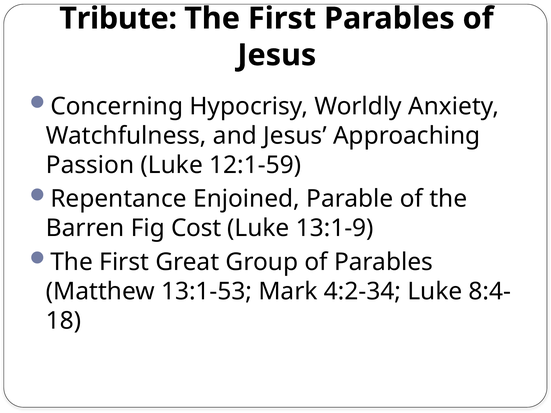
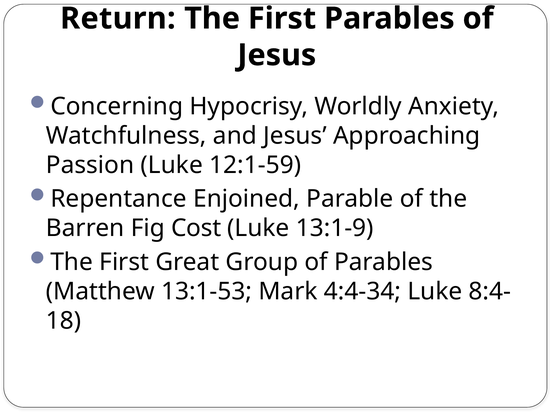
Tribute: Tribute -> Return (118, 18)
4:2-34: 4:2-34 -> 4:4-34 (363, 292)
